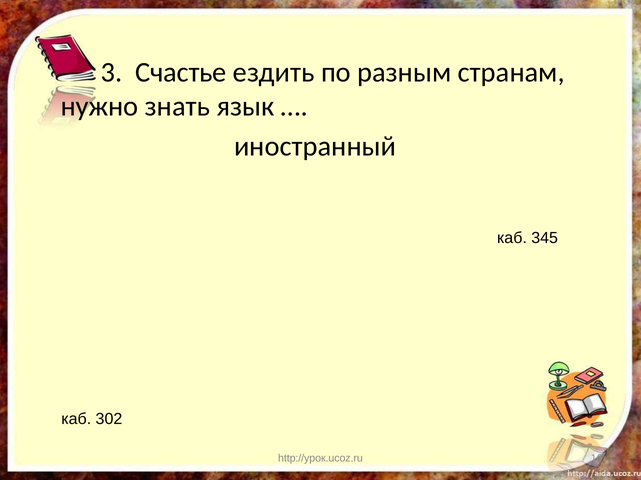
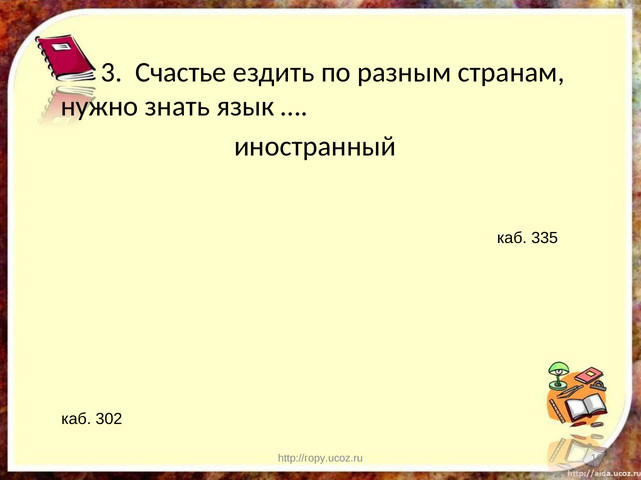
345: 345 -> 335 (545, 238)
http://урок.ucoz.ru: http://урок.ucoz.ru -> http://гору.ucoz.ru (320, 459)
